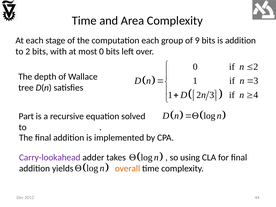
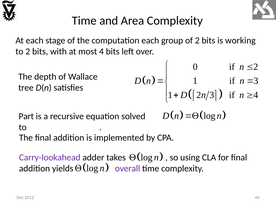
of 9: 9 -> 2 (197, 40)
is addition: addition -> working (240, 40)
most 0: 0 -> 4 (101, 51)
overall colour: orange -> purple (128, 168)
